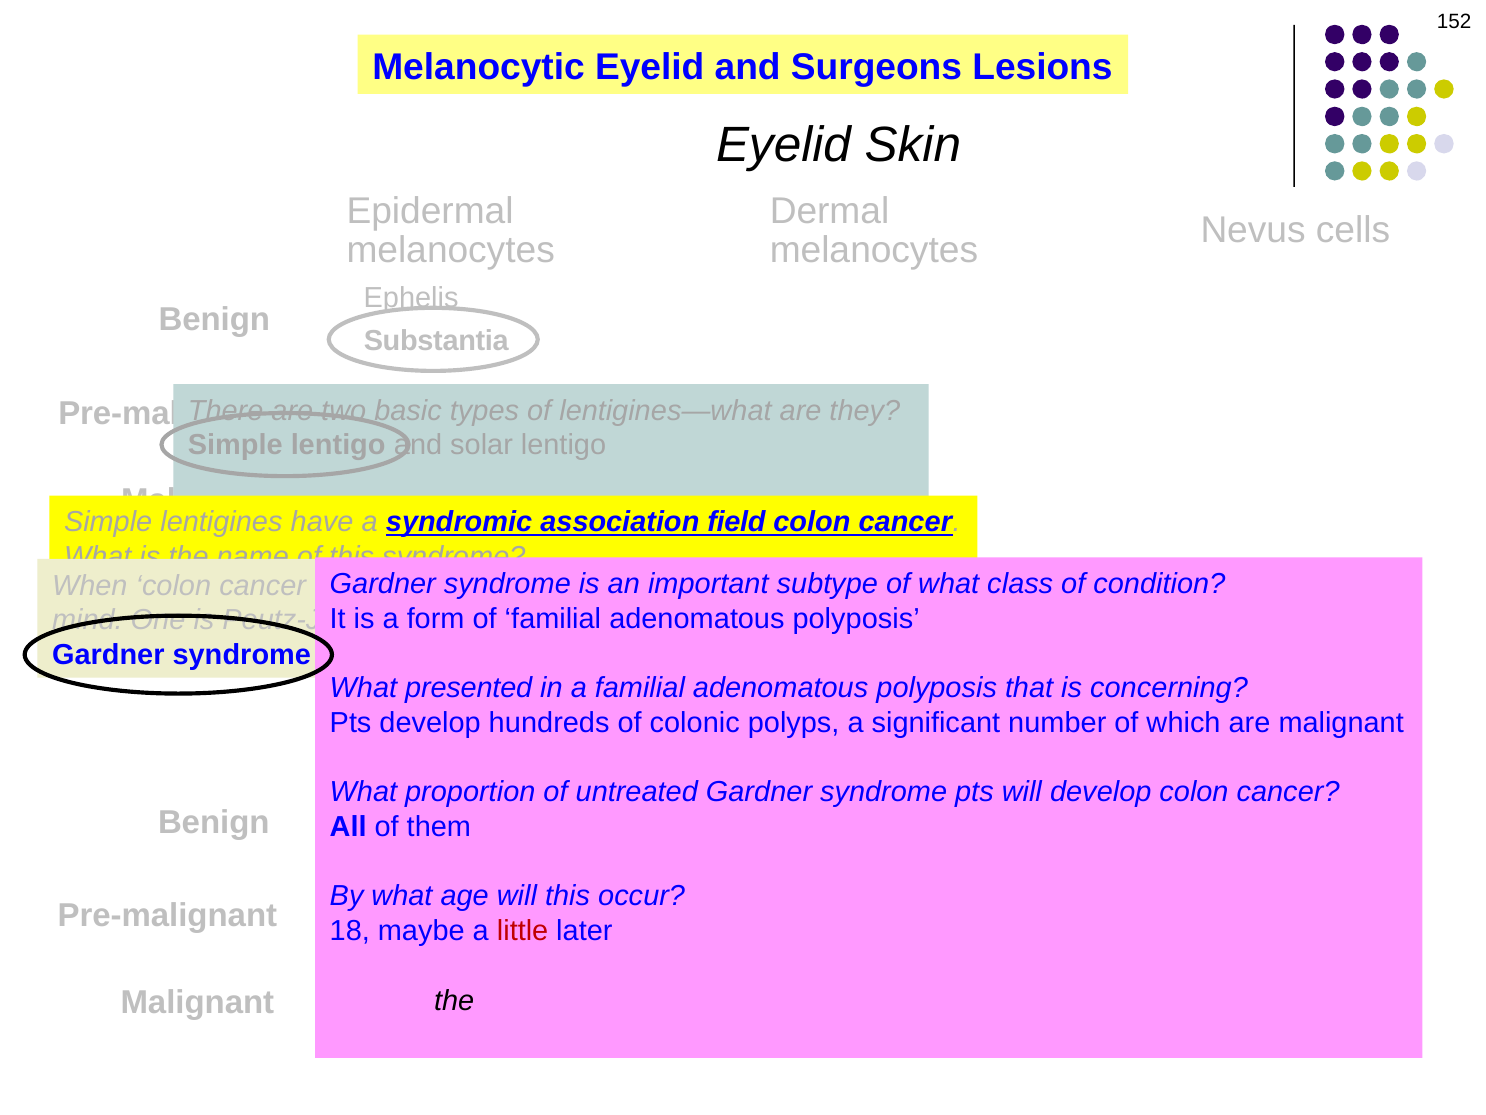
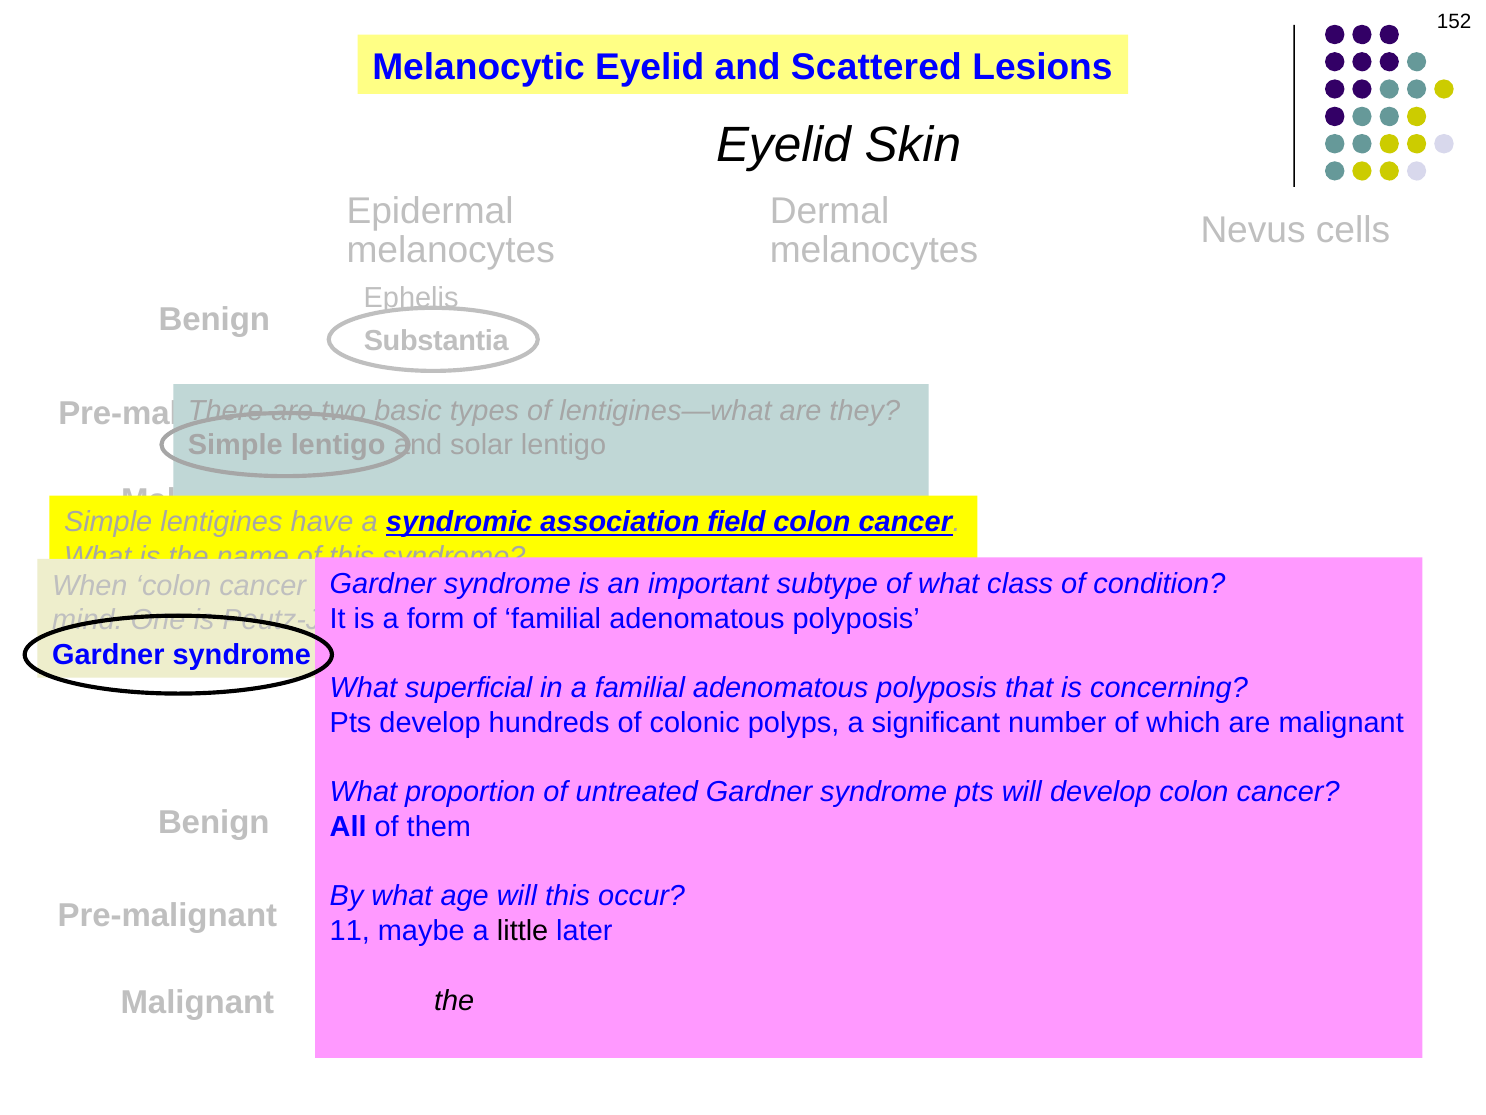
Surgeons: Surgeons -> Scattered (876, 67)
presented: presented -> superficial (469, 688)
18: 18 -> 11 (350, 931)
little colour: red -> black (523, 931)
